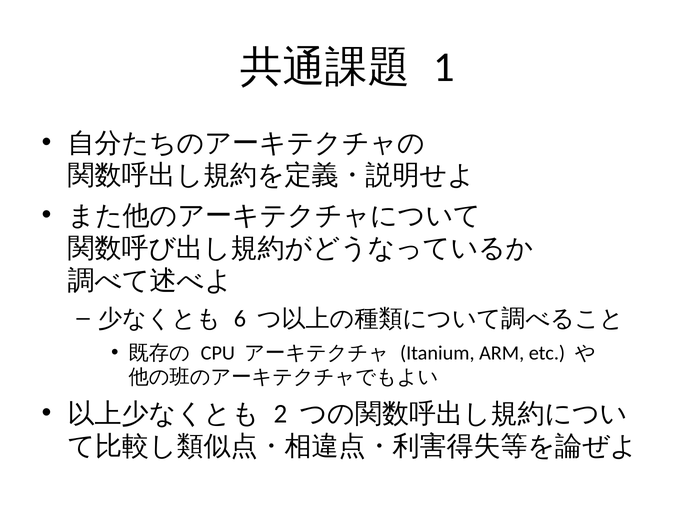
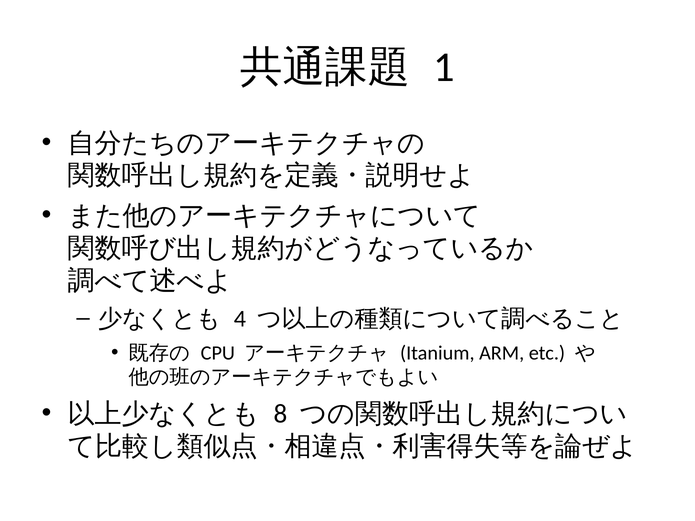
6: 6 -> 4 (240, 319)
2: 2 -> 8 (281, 414)
